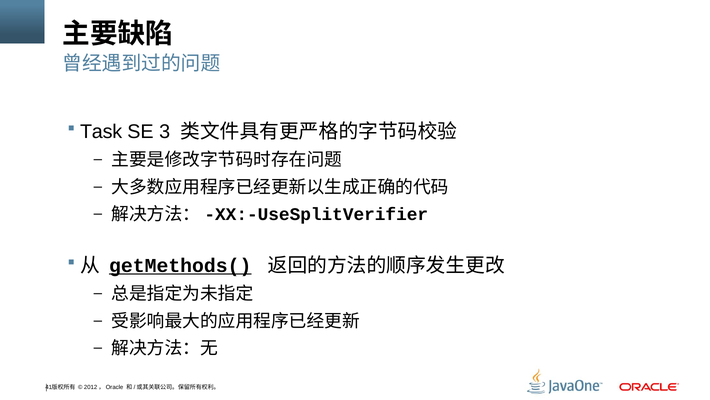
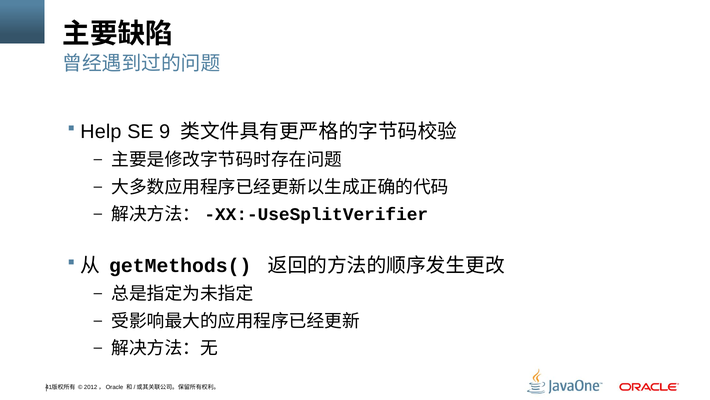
Task: Task -> Help (101, 131)
3: 3 -> 9 (165, 131)
getMethods( underline: present -> none (180, 265)
